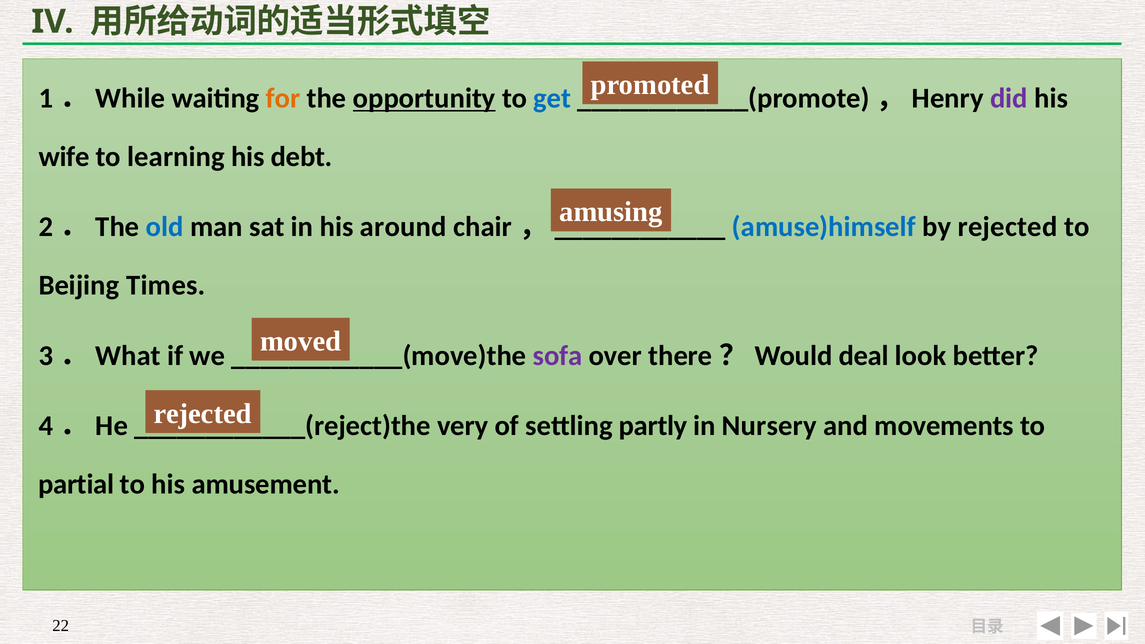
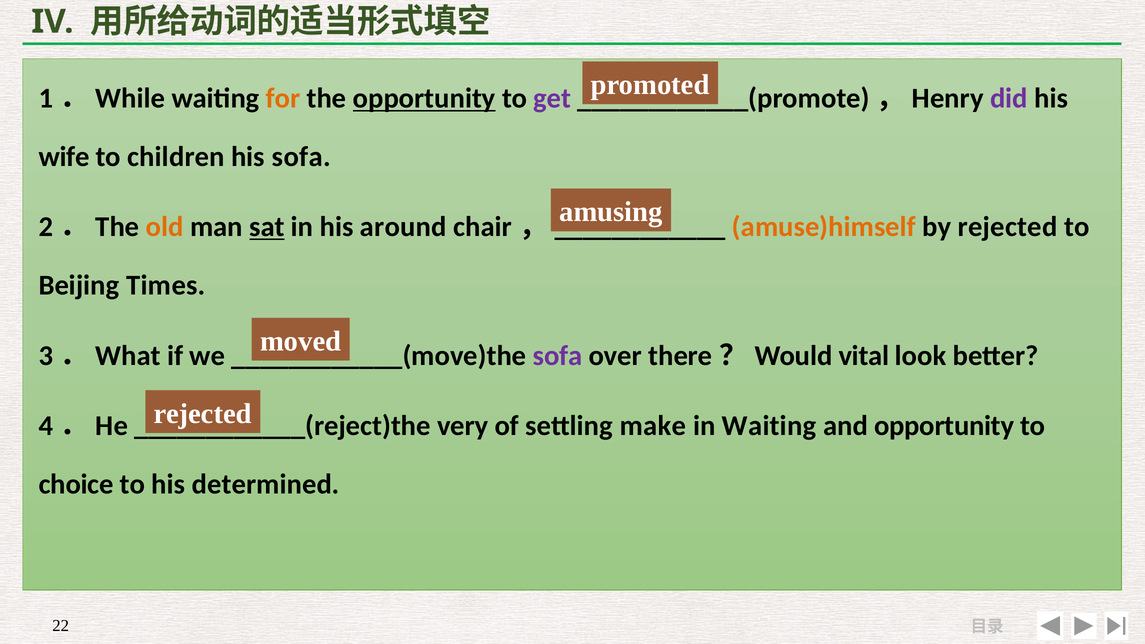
get colour: blue -> purple (552, 98)
learning: learning -> children (176, 157)
his debt: debt -> sofa (301, 157)
old colour: blue -> orange (165, 227)
sat underline: none -> present (267, 227)
amuse)himself colour: blue -> orange (824, 227)
deal: deal -> vital (864, 356)
partly: partly -> make (653, 426)
in Nursery: Nursery -> Waiting (769, 426)
and movements: movements -> opportunity (944, 426)
partial: partial -> choice (76, 484)
amusement: amusement -> determined (266, 484)
